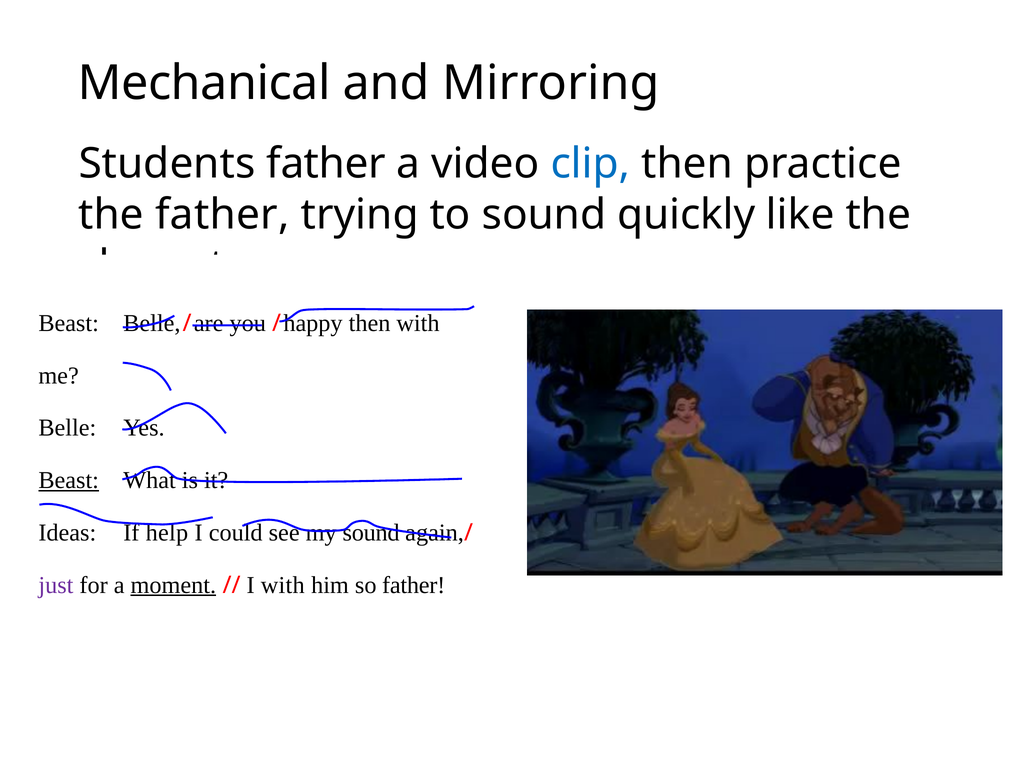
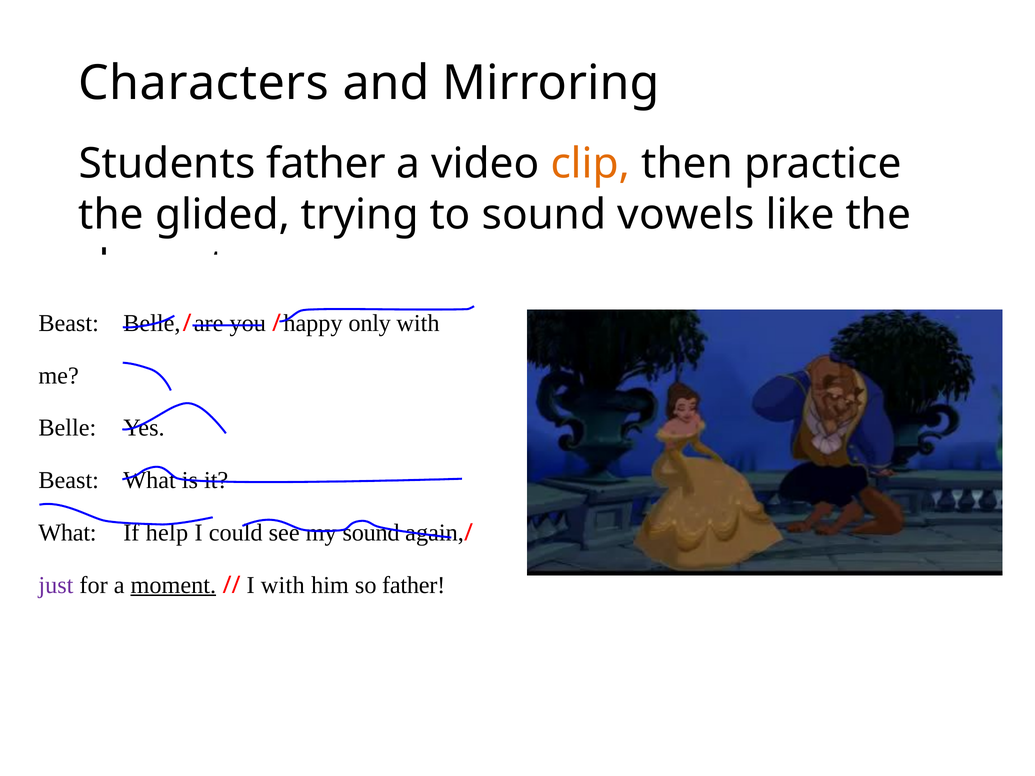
Mechanical: Mechanical -> Characters (204, 83)
clip colour: blue -> orange (590, 164)
the father: father -> glided (223, 215)
quickly: quickly -> vowels (686, 215)
happy then: then -> only (370, 323)
Beast underline: present -> none (69, 480)
Ideas: Ideas -> What (67, 533)
